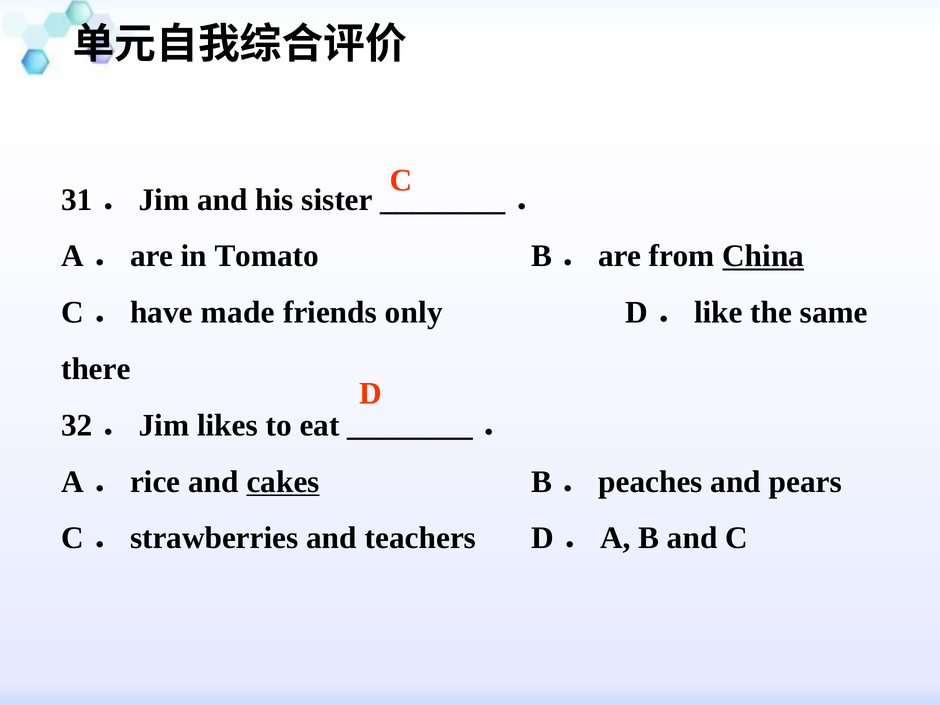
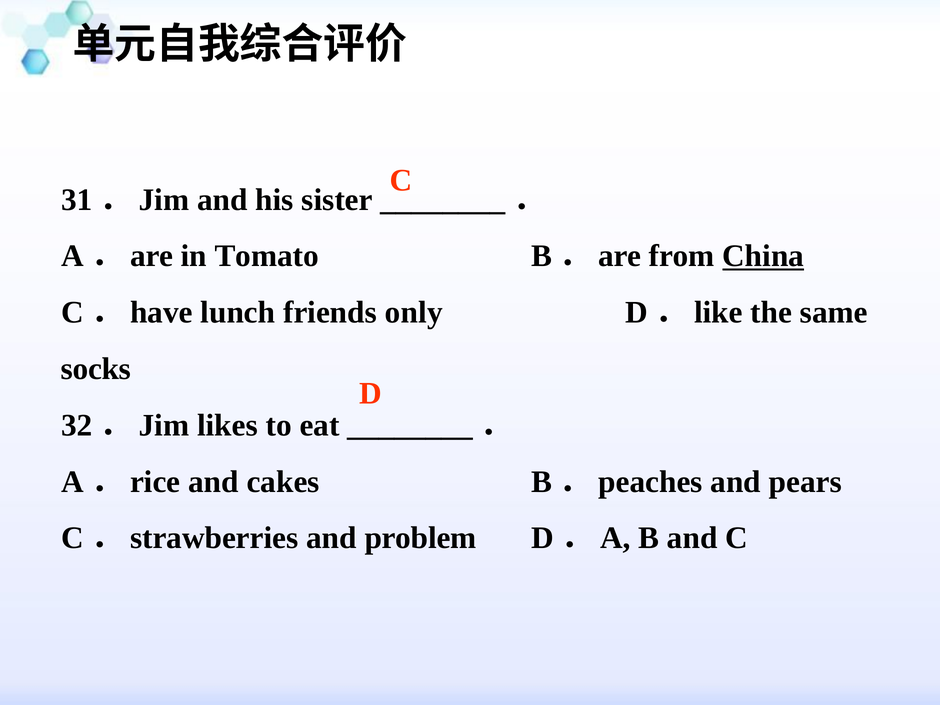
made: made -> lunch (238, 313)
there: there -> socks (96, 369)
cakes underline: present -> none (283, 482)
teachers: teachers -> problem (421, 538)
